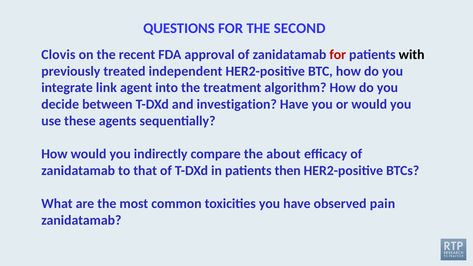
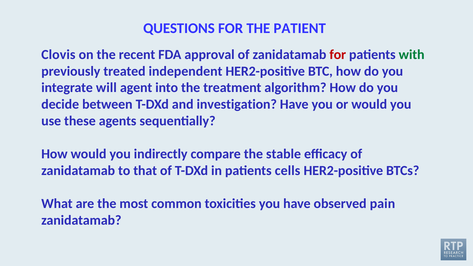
SECOND: SECOND -> PATIENT (300, 28)
with colour: black -> green (412, 55)
link: link -> will (106, 88)
about: about -> stable (284, 154)
then: then -> cells (288, 171)
